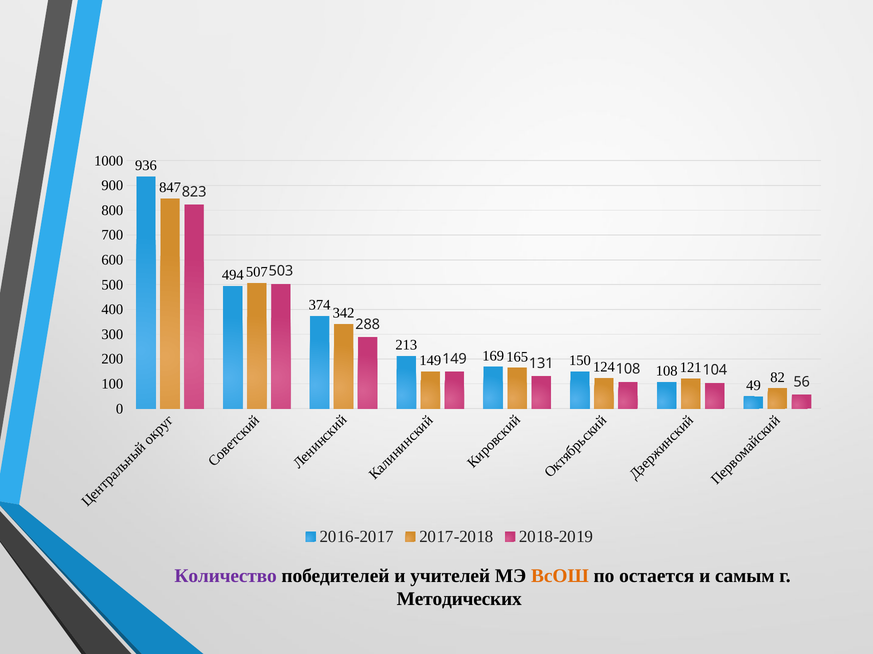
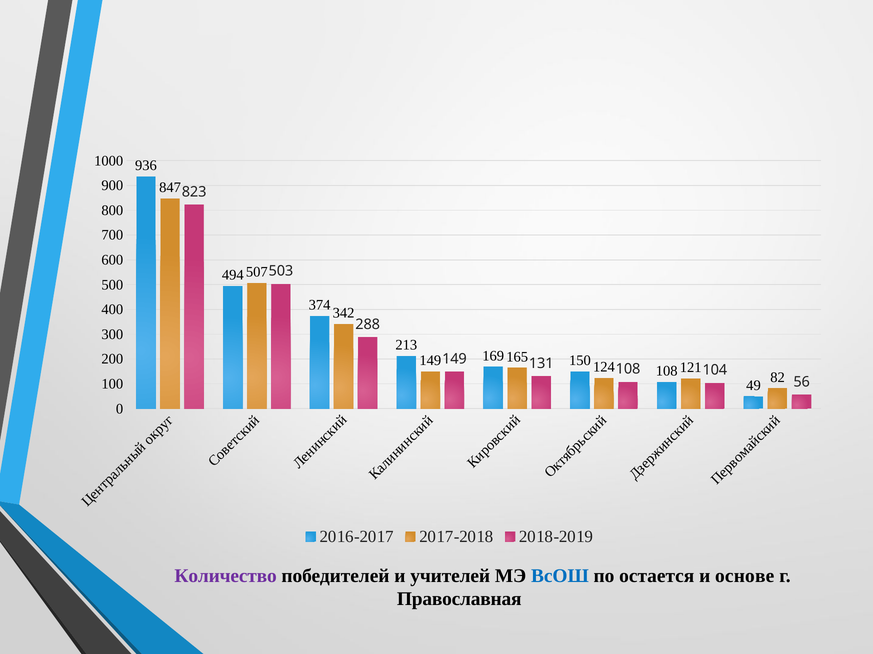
ВсОШ colour: orange -> blue (560, 576)
самым: самым -> основе (745, 576)
Методических: Методических -> Православная (459, 600)
